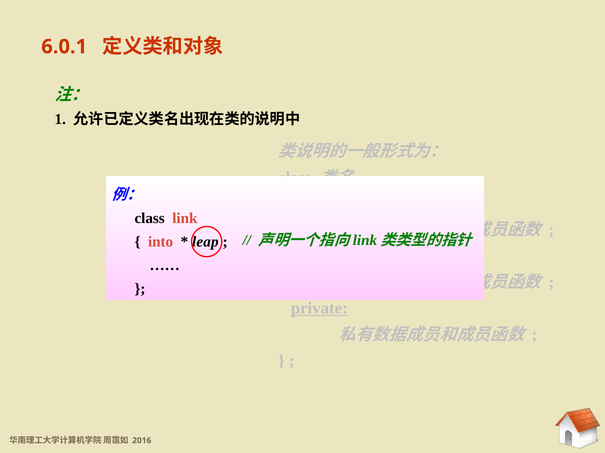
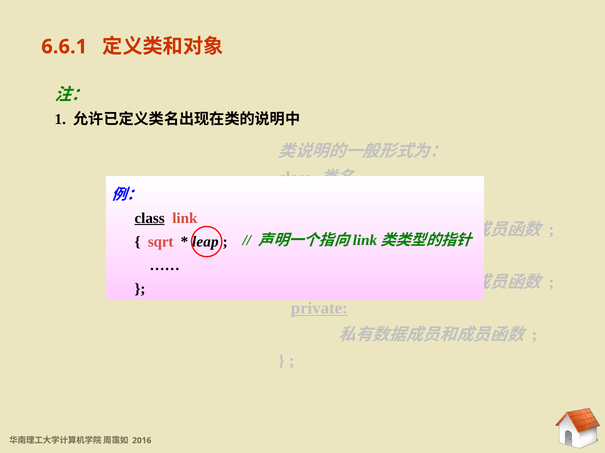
6.0.1: 6.0.1 -> 6.6.1 (64, 47)
class underline: none -> present (150, 219)
into: into -> sqrt (161, 242)
